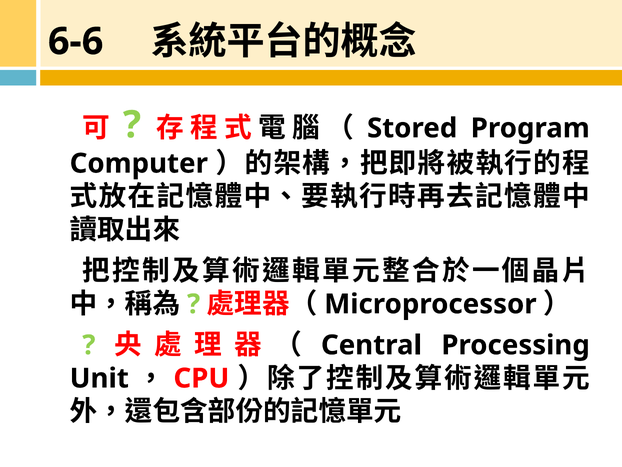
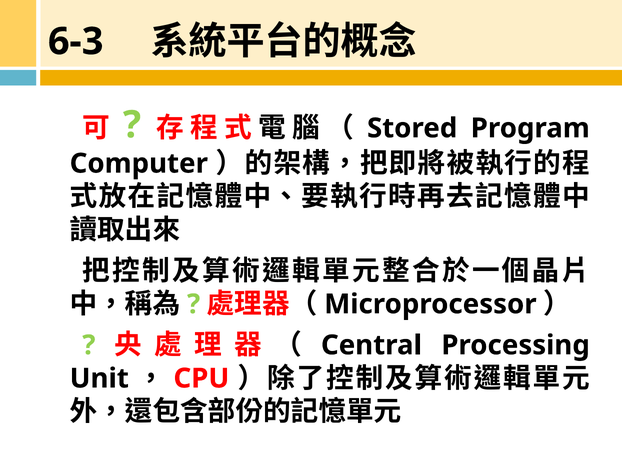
6-6: 6-6 -> 6-3 (76, 42)
